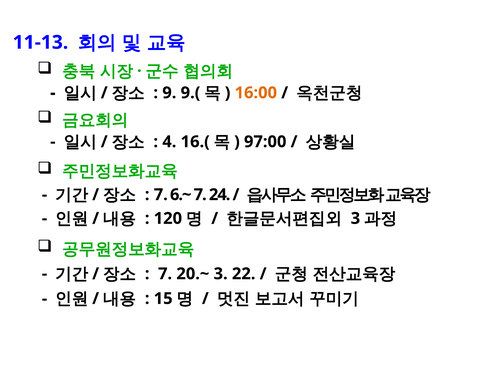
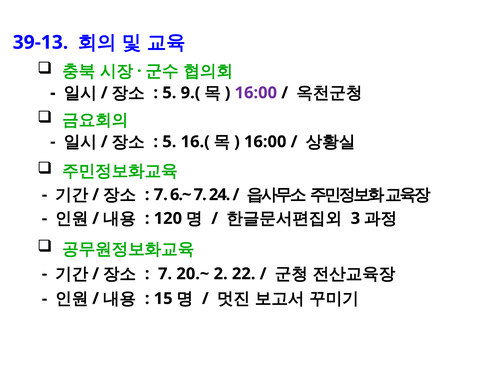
11-13: 11-13 -> 39-13 (40, 42)
9: 9 -> 5 (169, 93)
16:00 colour: orange -> purple (256, 93)
4: 4 -> 5 (169, 142)
97:00: 97:00 -> 16:00 (265, 142)
20.~ 3: 3 -> 2 (221, 274)
